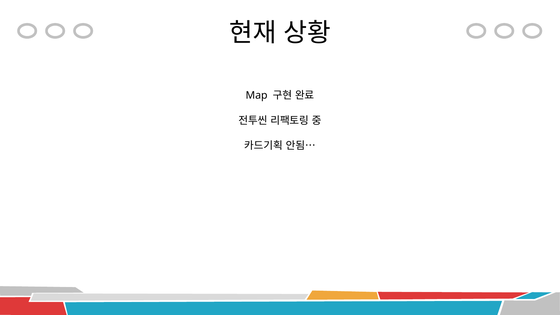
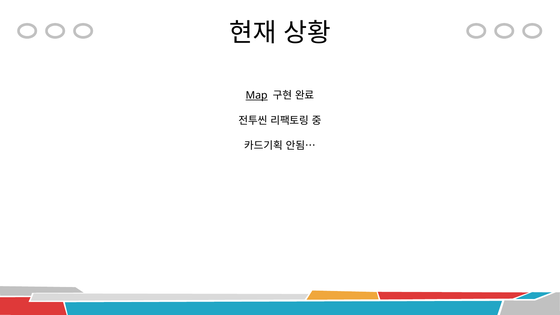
Map underline: none -> present (257, 95)
